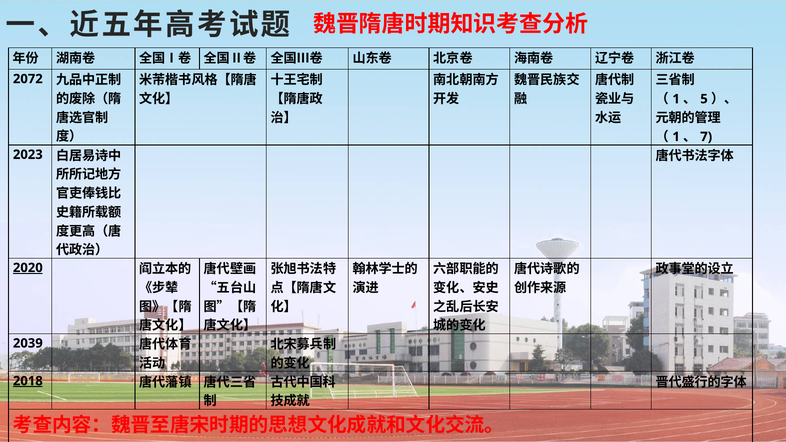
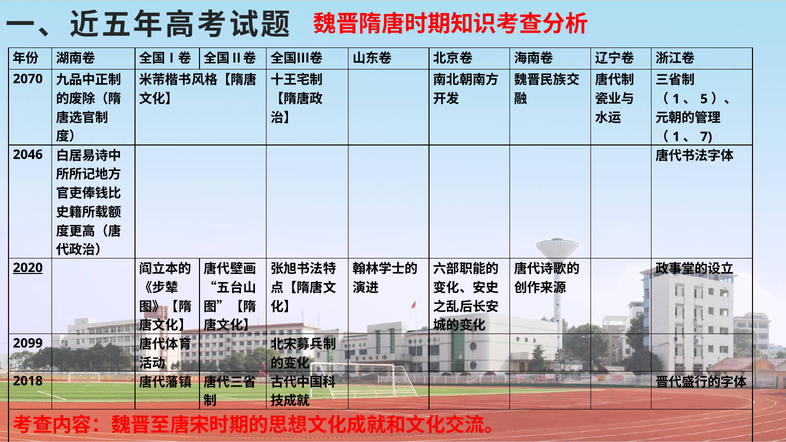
2072: 2072 -> 2070 (28, 79)
2023: 2023 -> 2046 (28, 155)
2039: 2039 -> 2099 (28, 343)
2018 underline: present -> none (28, 381)
